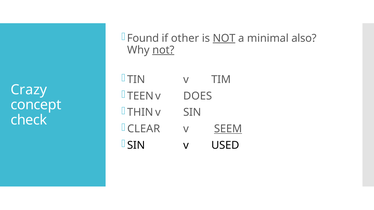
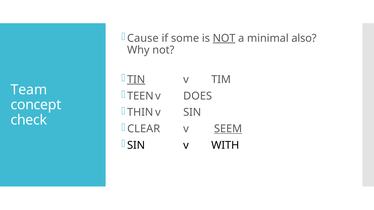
Found: Found -> Cause (143, 38)
other: other -> some (185, 38)
not underline: present -> none (163, 50)
TIN underline: none -> present (136, 80)
Crazy: Crazy -> Team (29, 90)
USED: USED -> WITH (225, 145)
